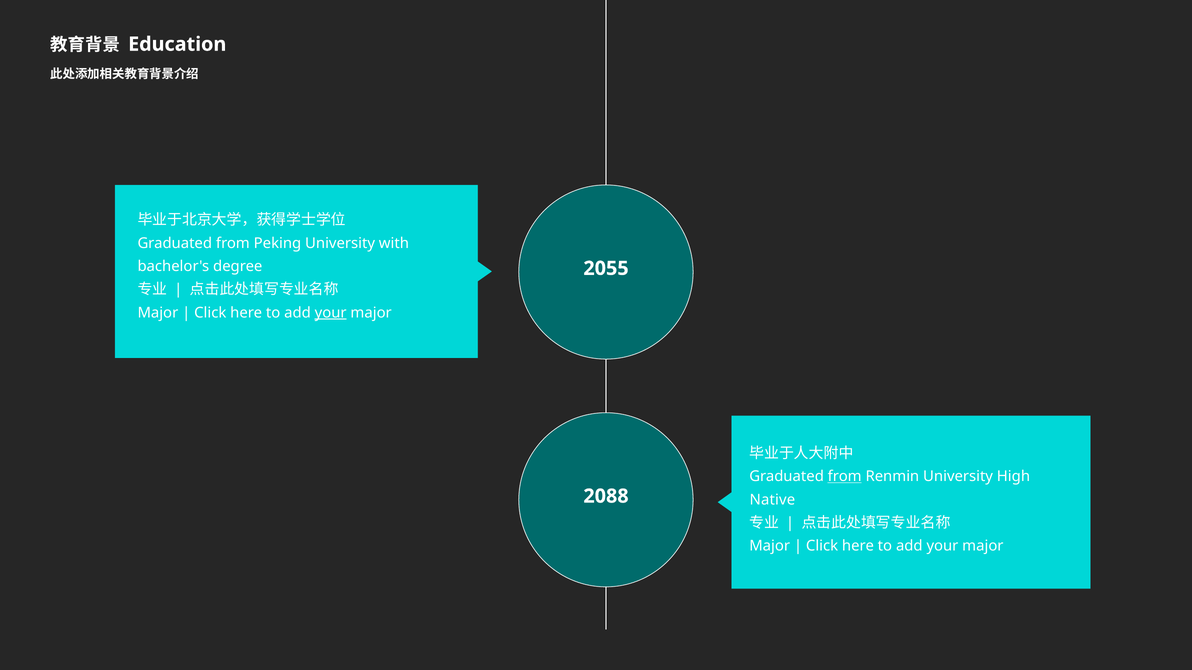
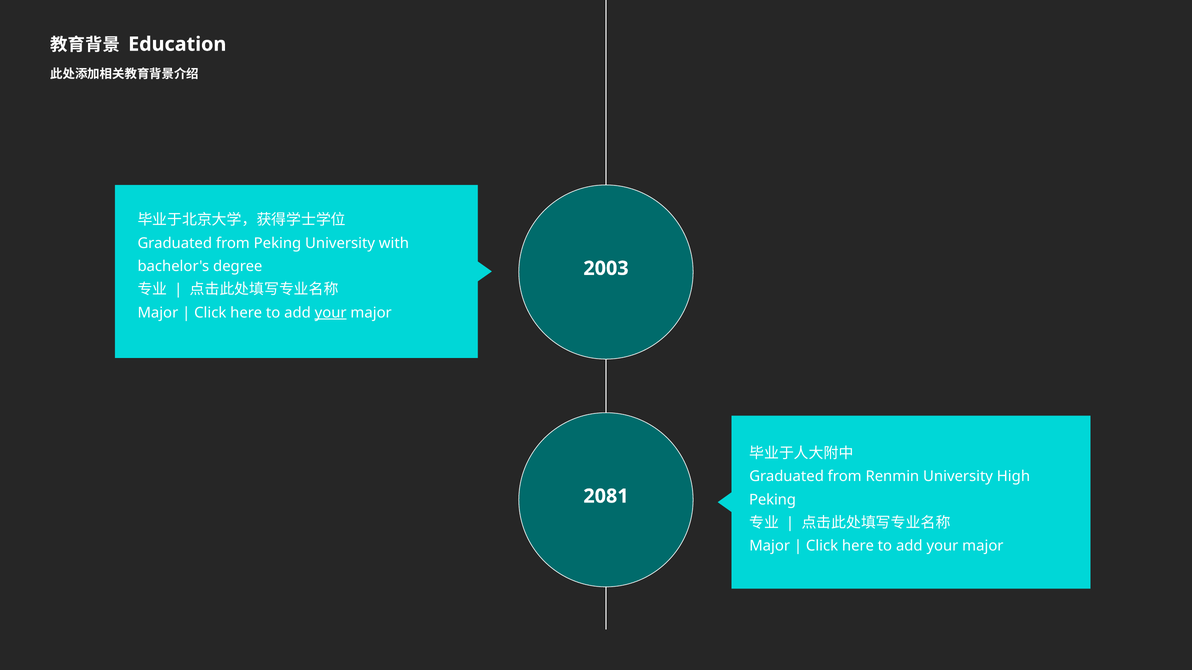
2055: 2055 -> 2003 (606, 269)
from underline: present -> none (845, 477)
2088: 2088 -> 2081 (606, 497)
Native: Native -> Peking (773, 500)
